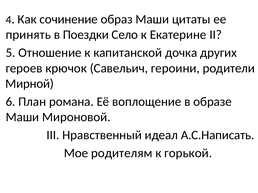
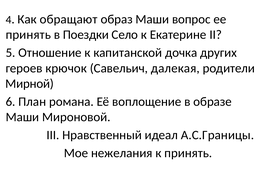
сочинение: сочинение -> обращают (69, 19)
цитаты: цитаты -> вопрос (191, 19)
героини: героини -> далекая (175, 68)
А.С.Написать: А.С.Написать -> А.С.Границы (218, 135)
родителям: родителям -> нежелания (122, 153)
к горькой: горькой -> принять (188, 153)
